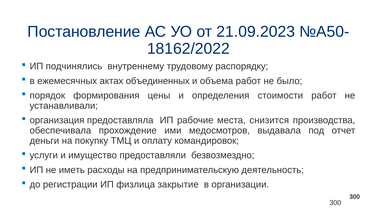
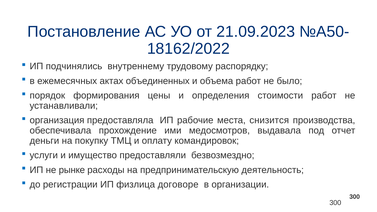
иметь: иметь -> рынке (72, 170)
закрытие: закрытие -> договоре (178, 185)
